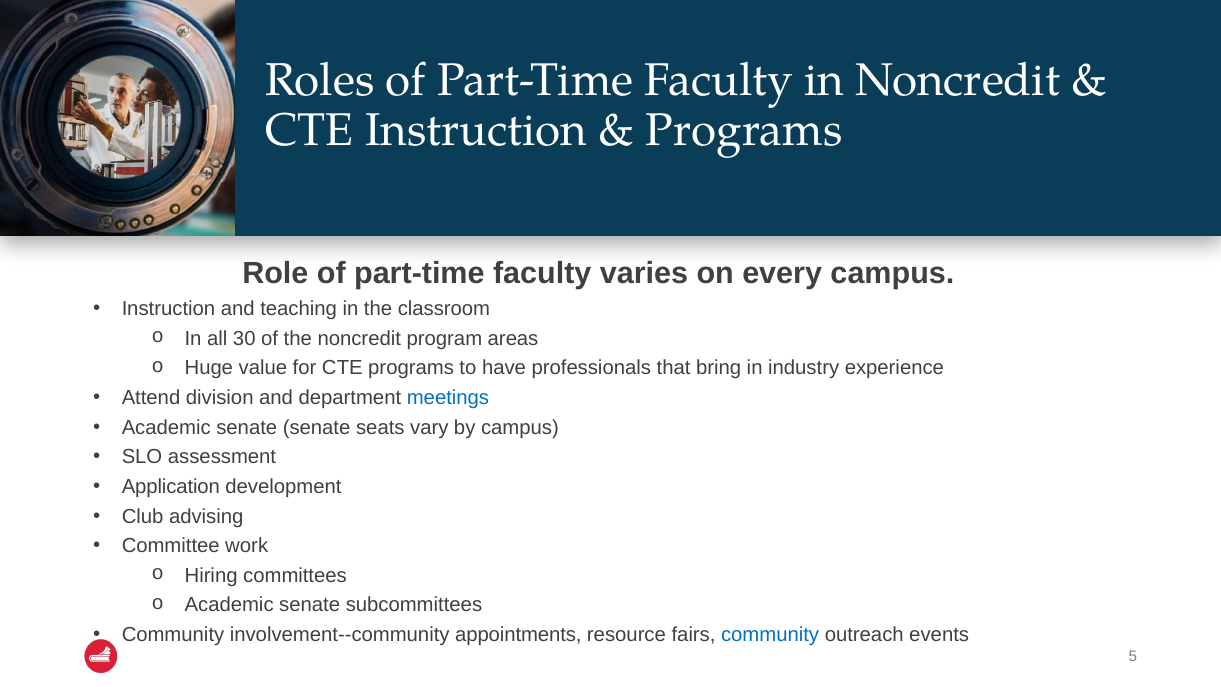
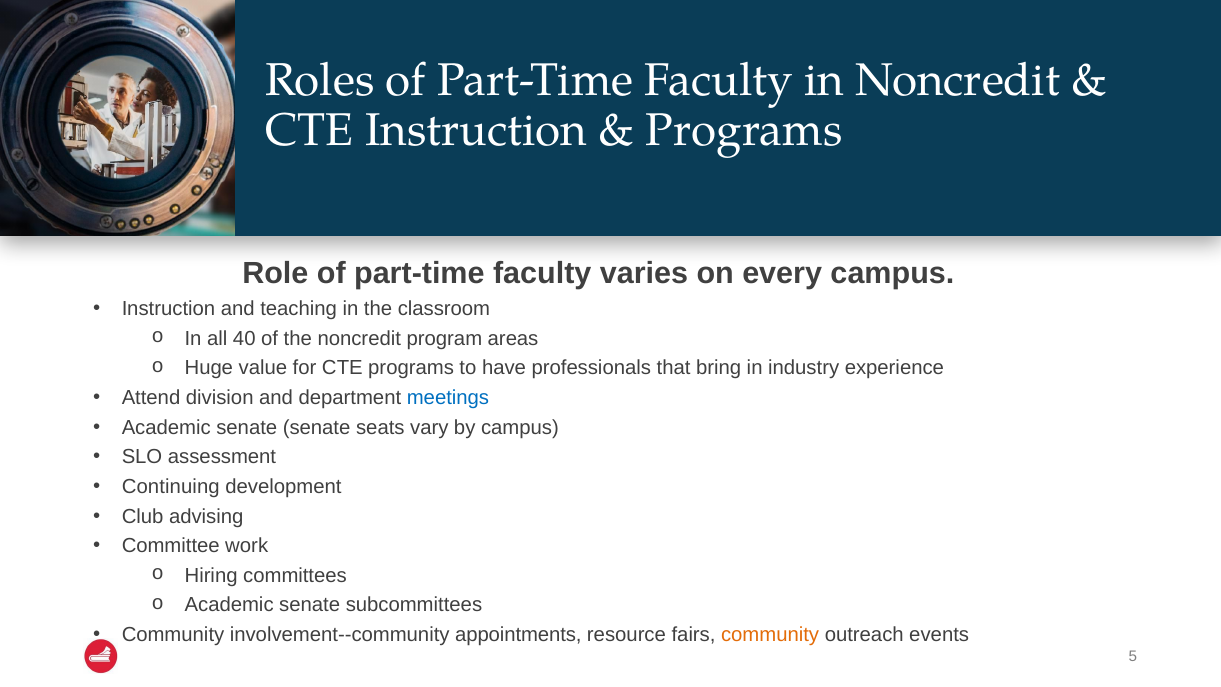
30: 30 -> 40 (244, 339)
Application: Application -> Continuing (171, 487)
community colour: blue -> orange (770, 635)
